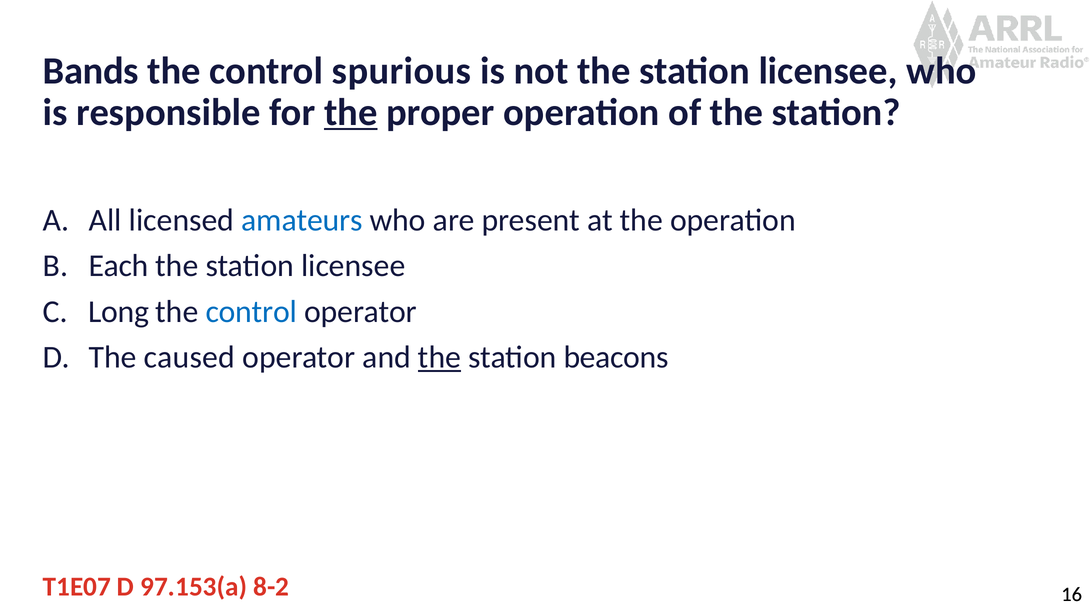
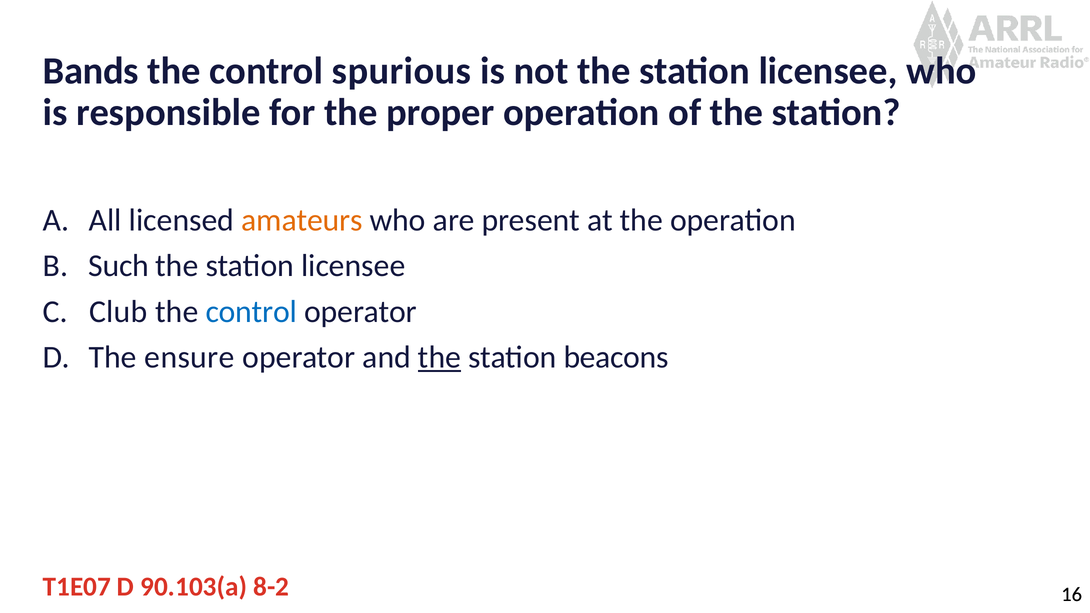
the underline: present -> none (351, 112)
amateurs colour: blue -> orange (302, 220)
Each: Each -> Such (119, 266)
Long: Long -> Club (118, 312)
caused: caused -> ensure (189, 357)
97.153(a: 97.153(a -> 90.103(a (194, 587)
